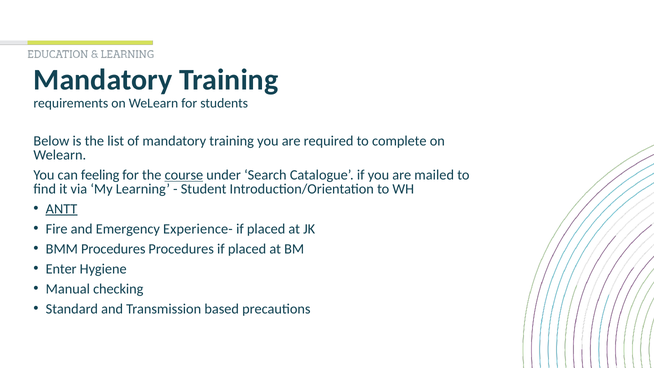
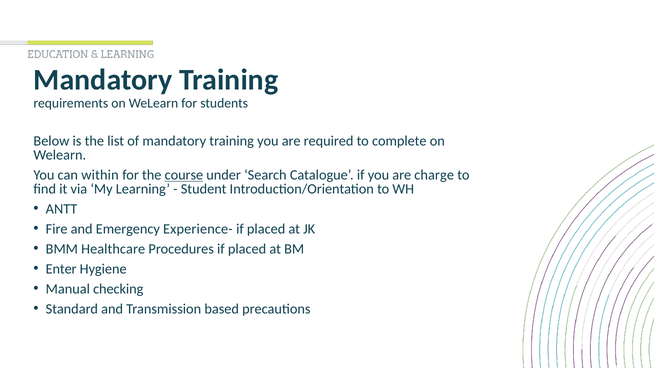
feeling: feeling -> within (100, 175)
mailed: mailed -> charge (434, 175)
ANTT underline: present -> none (62, 209)
BMM Procedures: Procedures -> Healthcare (113, 249)
